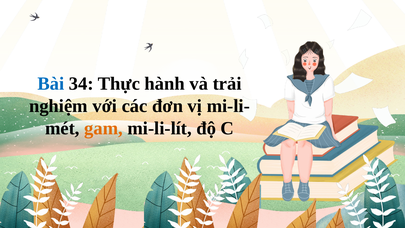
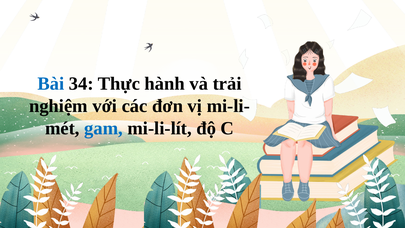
gam colour: orange -> blue (104, 128)
